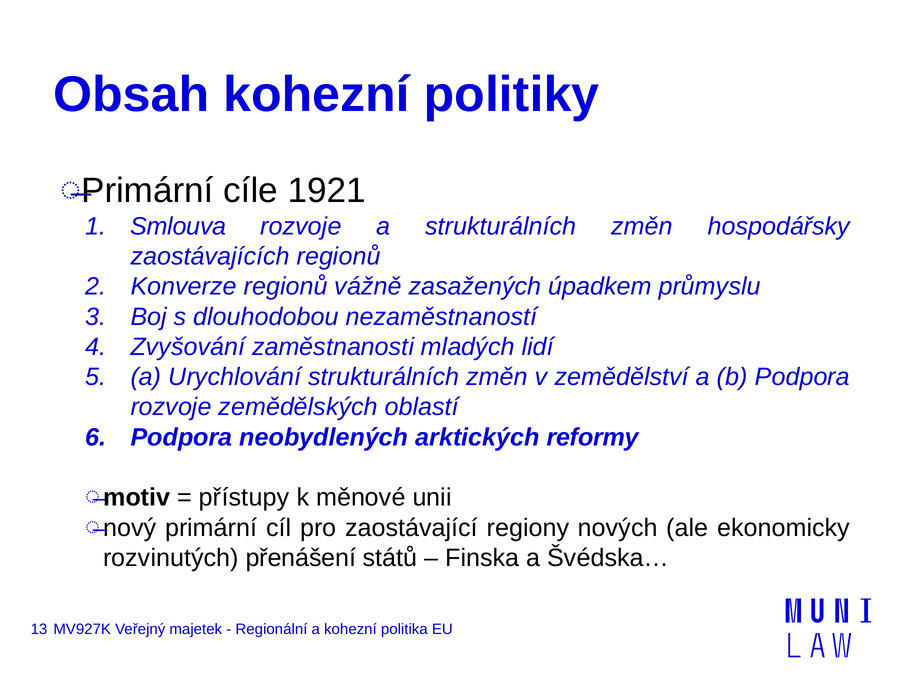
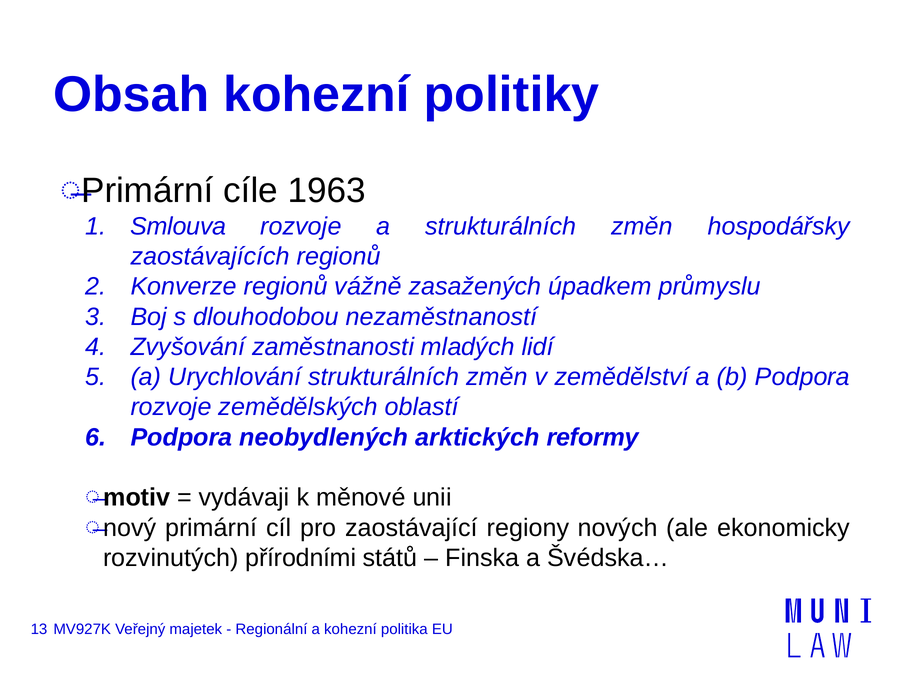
1921: 1921 -> 1963 (327, 191)
přístupy: přístupy -> vydávaji (244, 498)
přenášení: přenášení -> přírodními (301, 558)
